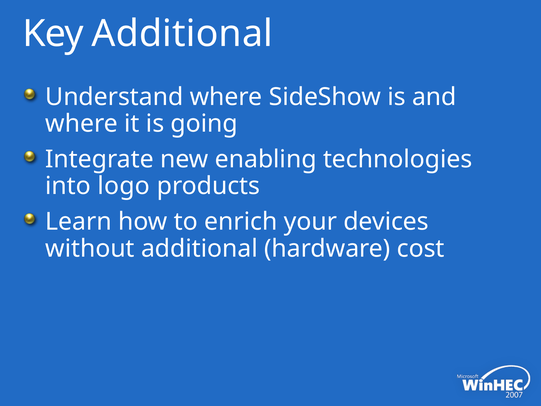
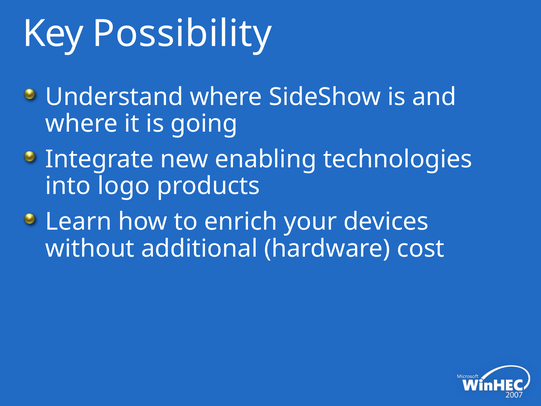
Key Additional: Additional -> Possibility (182, 34)
